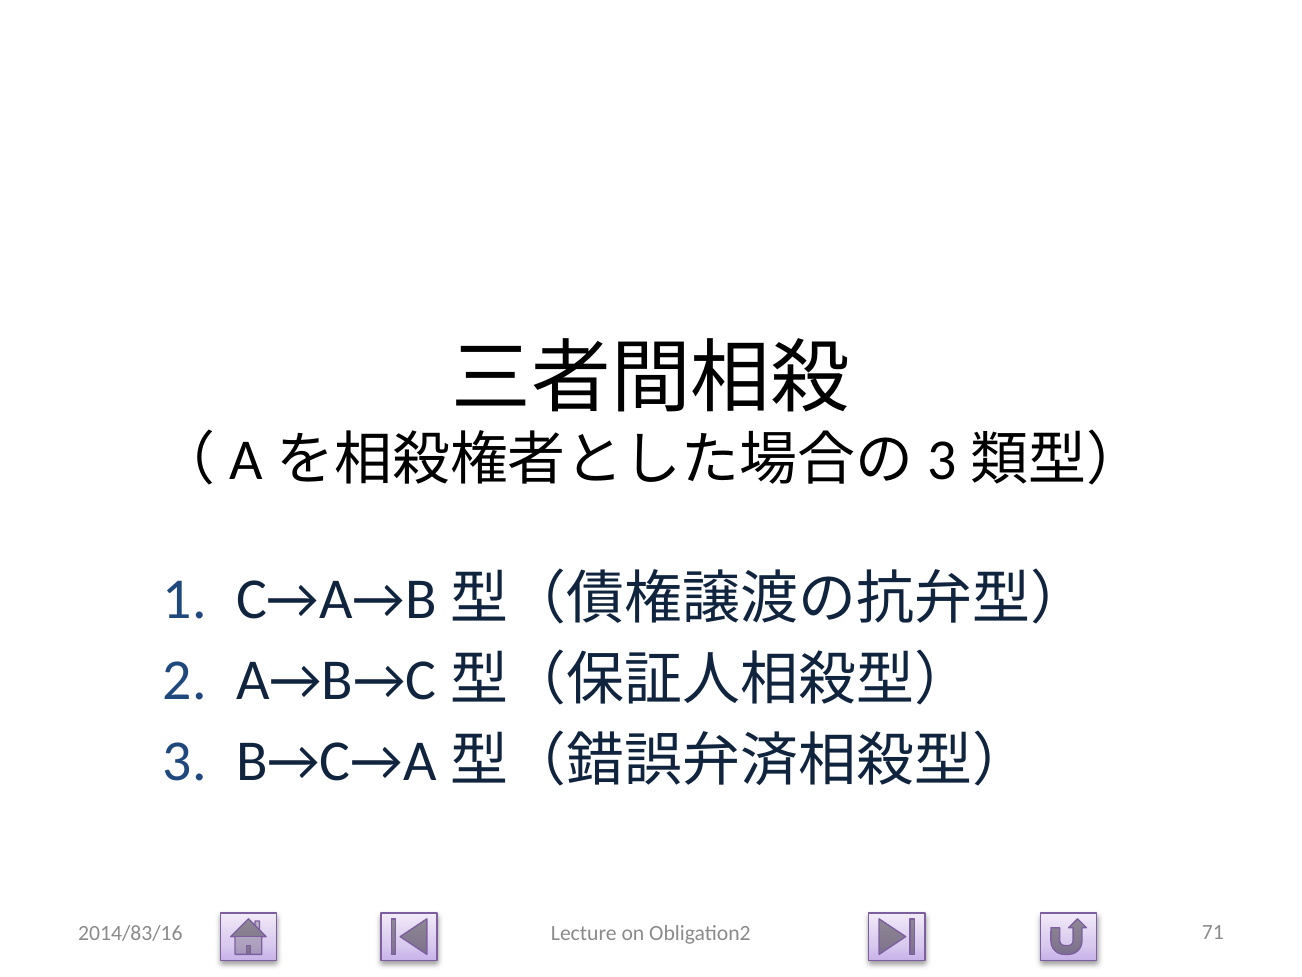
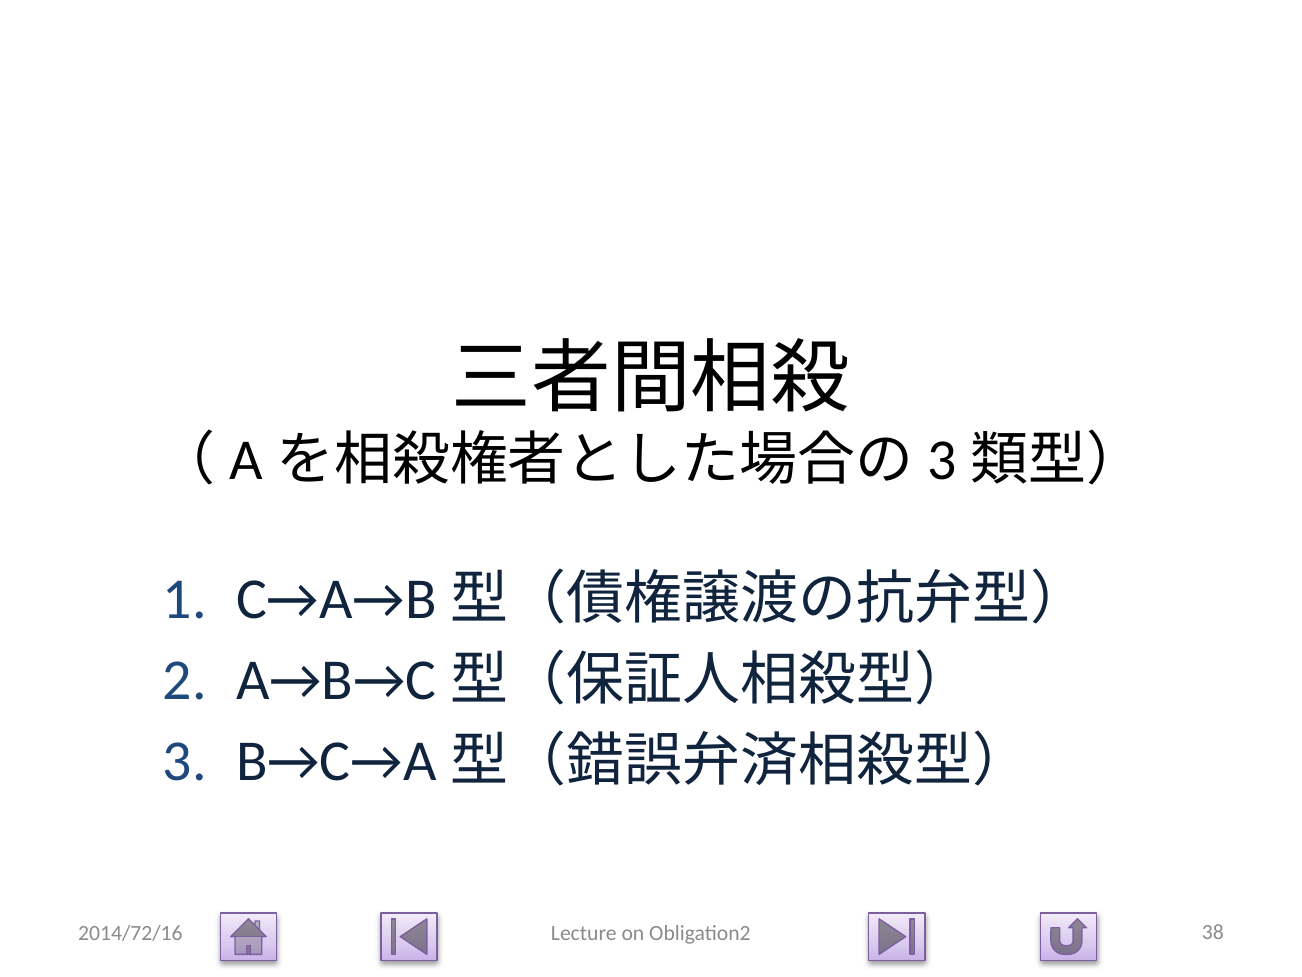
2014/83/16: 2014/83/16 -> 2014/72/16 (130, 933)
71: 71 -> 38 (1213, 932)
